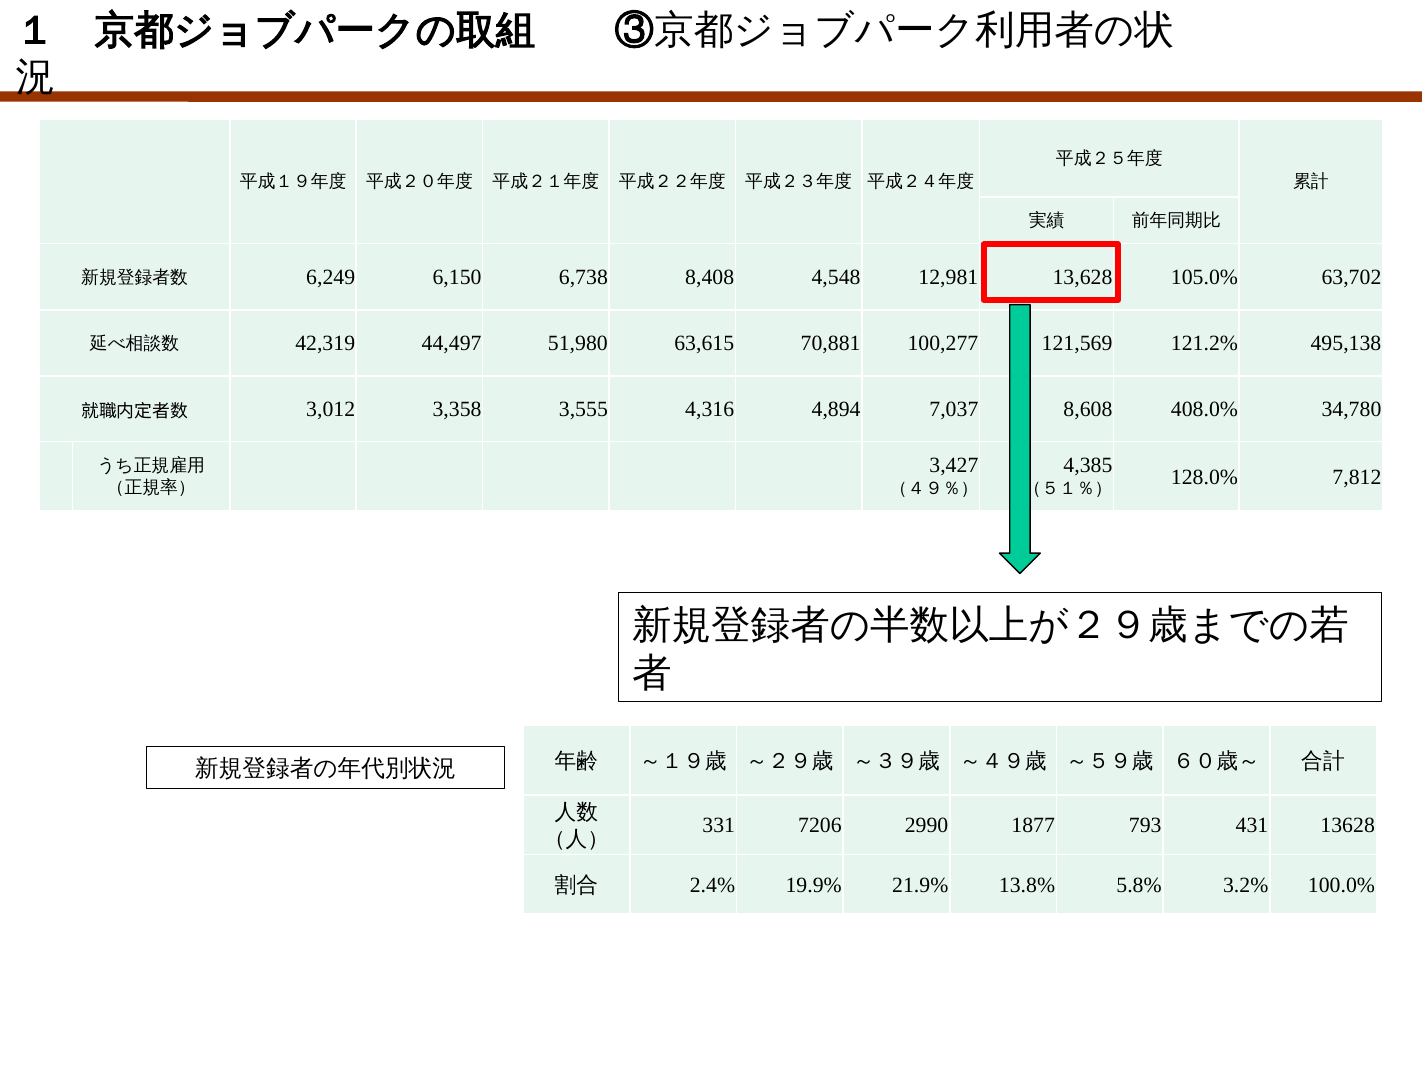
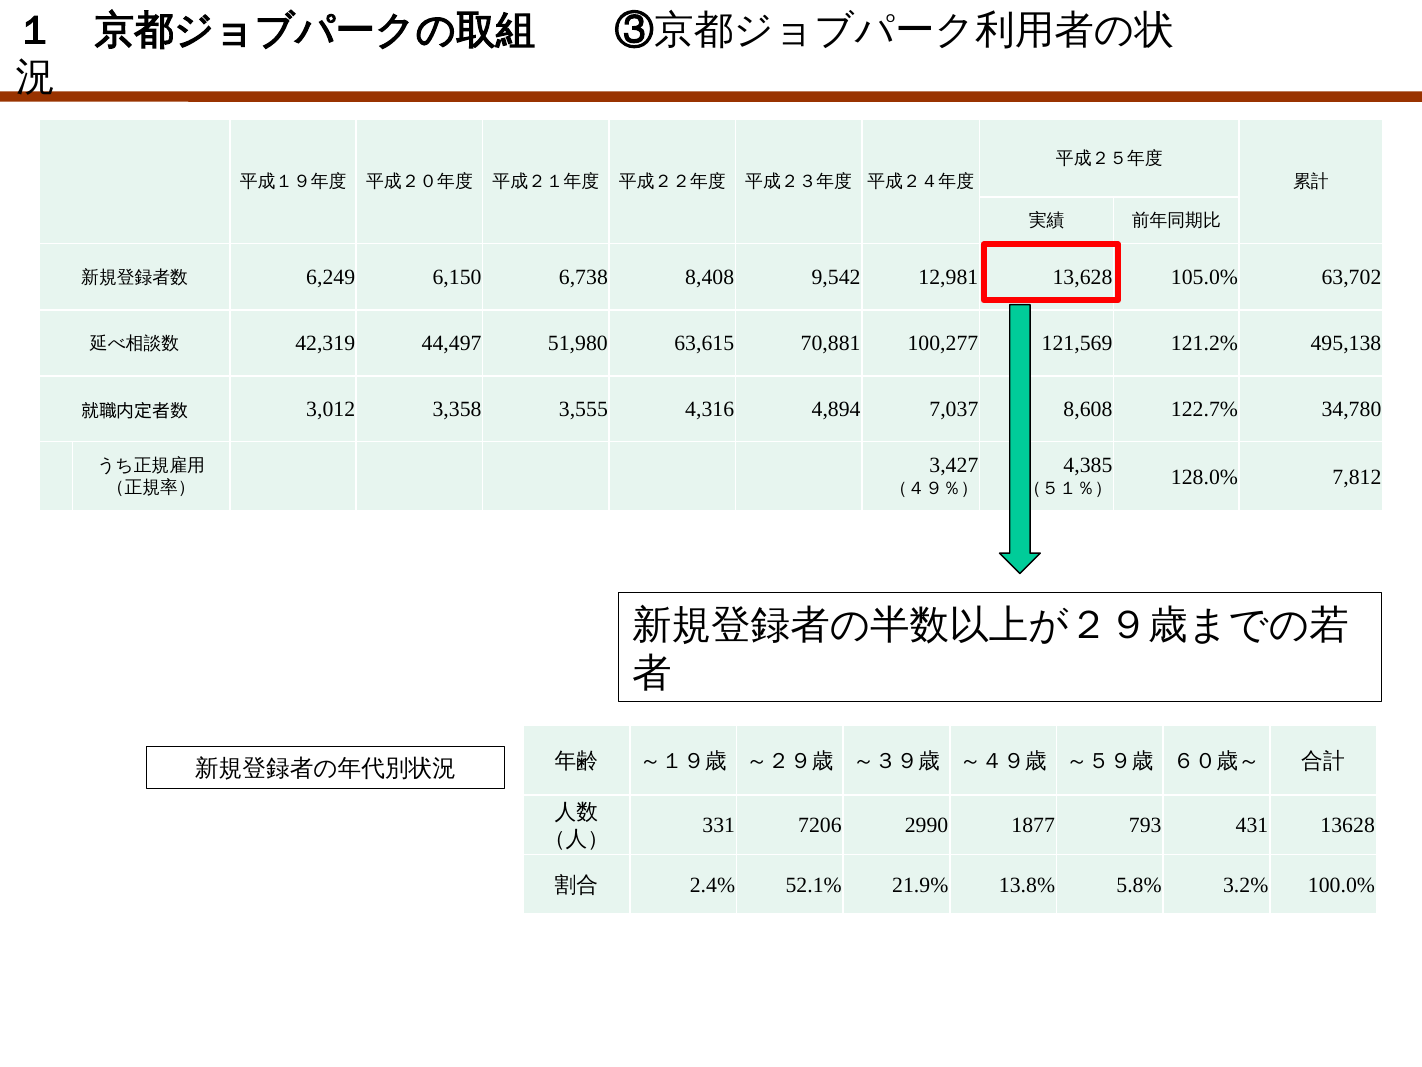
4,548: 4,548 -> 9,542 (836, 277)
408.0%: 408.0% -> 122.7% (1205, 409)
19.9%: 19.9% -> 52.1% (814, 885)
